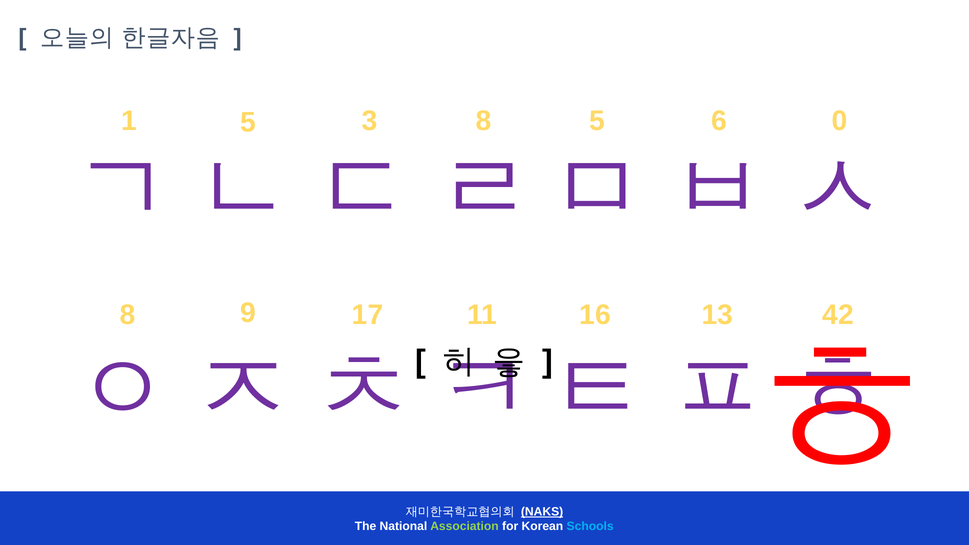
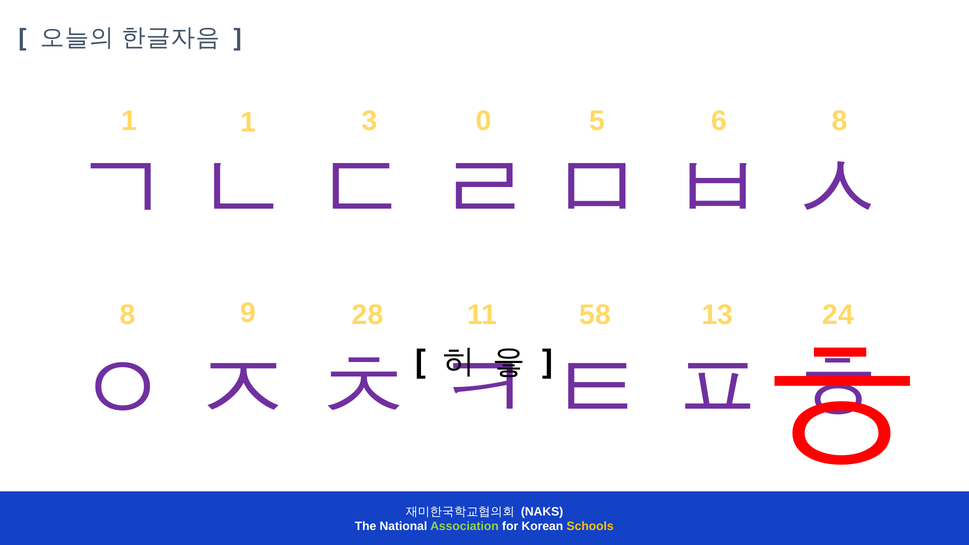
1 5: 5 -> 1 (248, 122)
3 8: 8 -> 0 (484, 121)
6 0: 0 -> 8 (840, 121)
17: 17 -> 28 (368, 315)
16: 16 -> 58 (595, 315)
42: 42 -> 24 (838, 315)
NAKS underline: present -> none (542, 512)
Schools colour: light blue -> yellow (590, 526)
